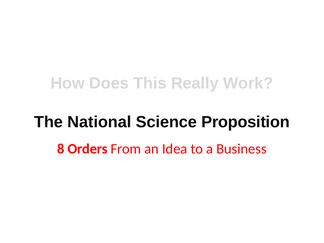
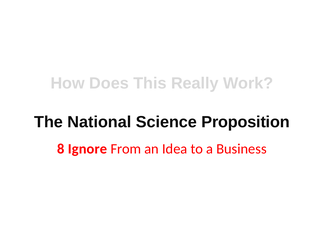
Orders: Orders -> Ignore (87, 149)
